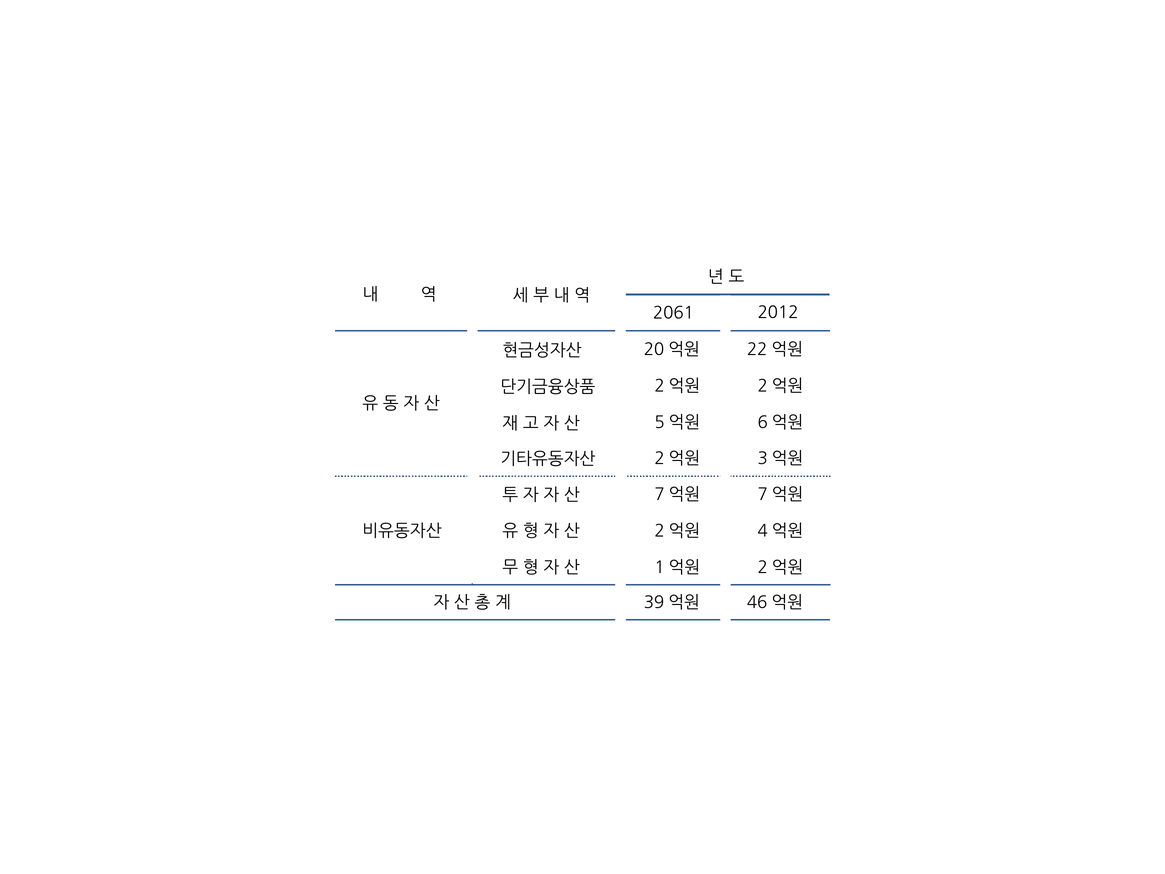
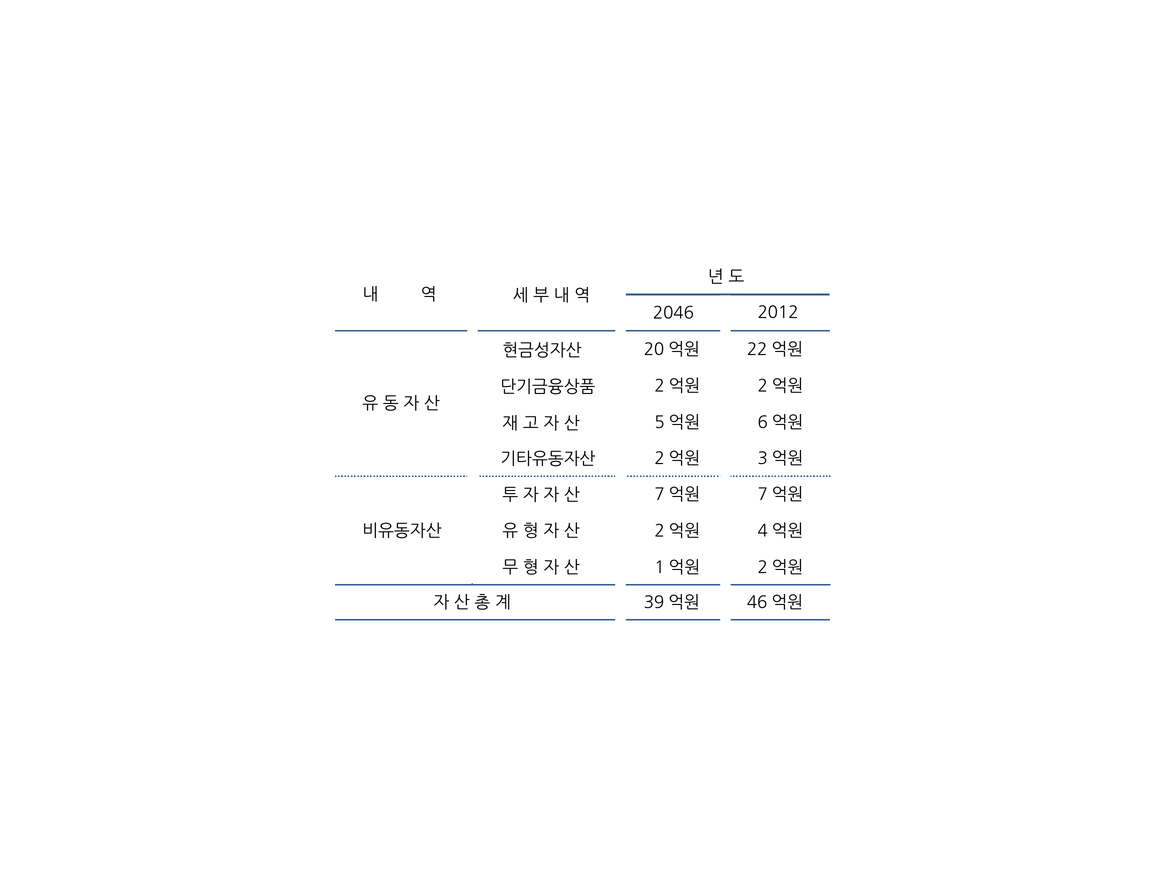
2061: 2061 -> 2046 (673, 313)
